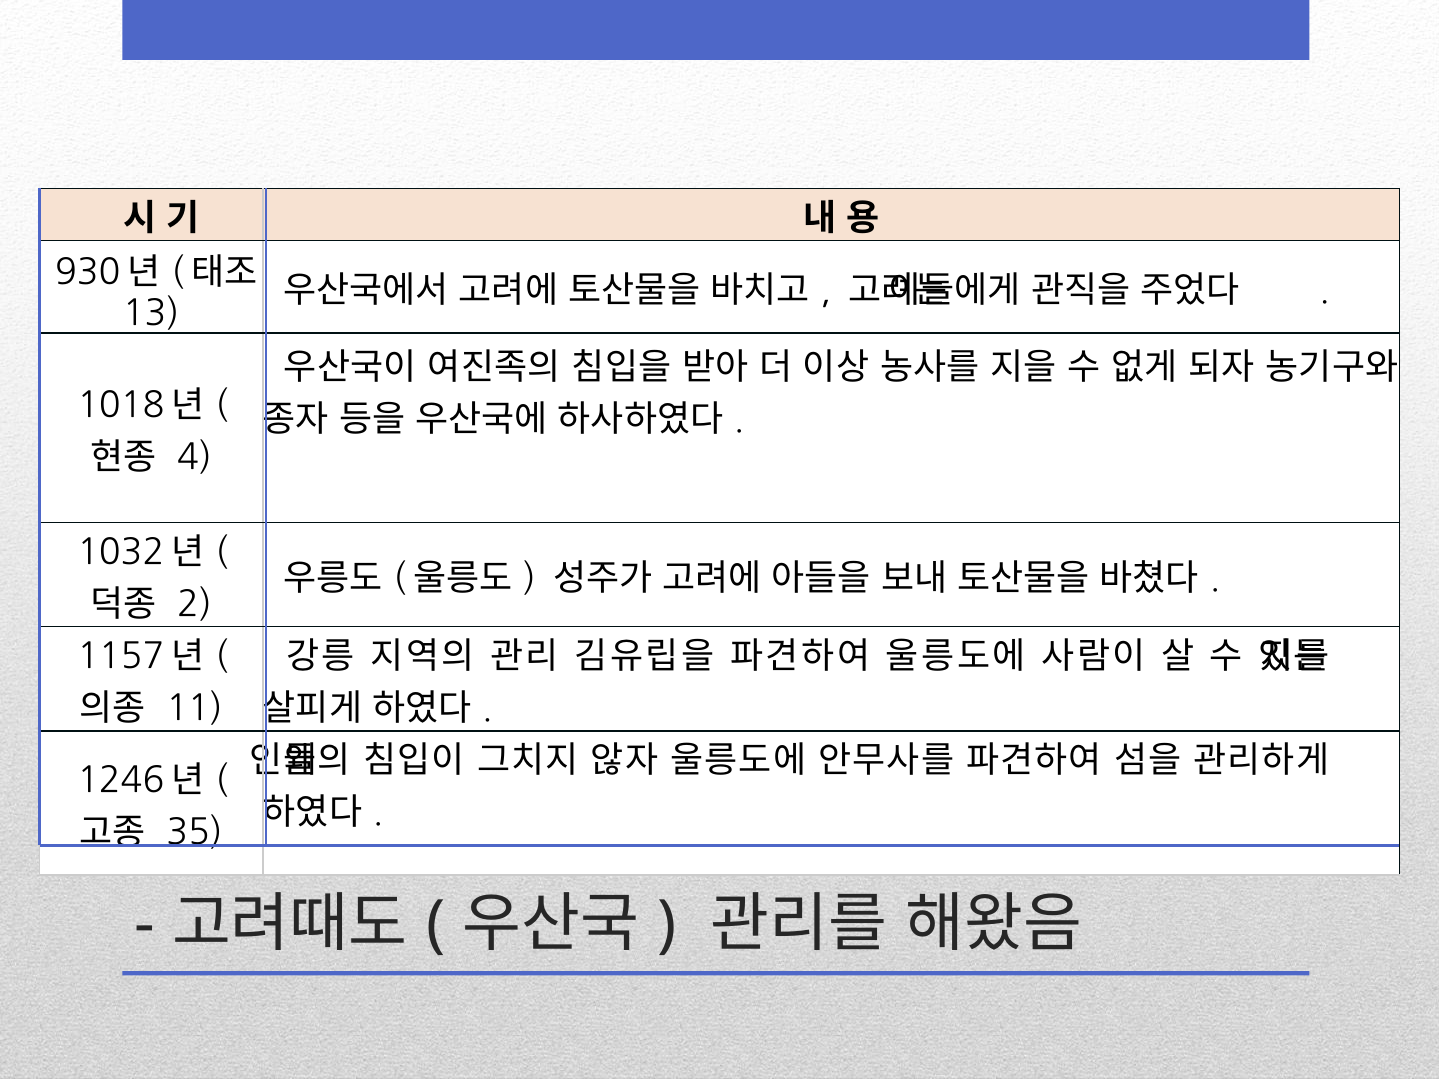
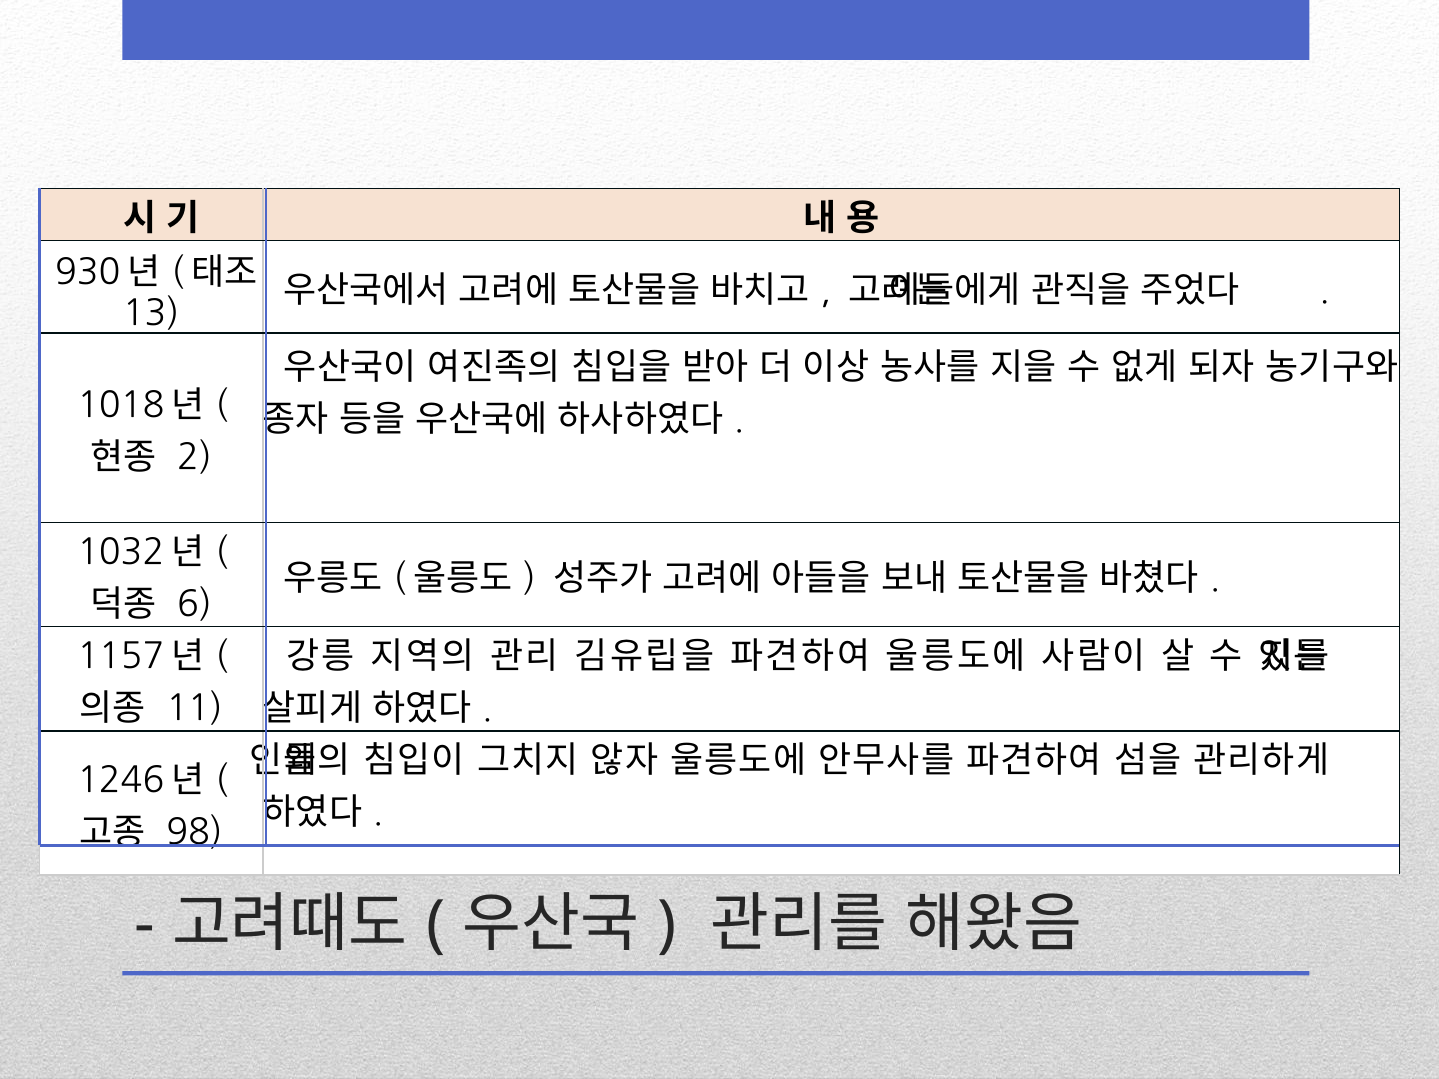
4: 4 -> 2 (195, 458)
2: 2 -> 6 (195, 605)
35: 35 -> 98 (195, 833)
